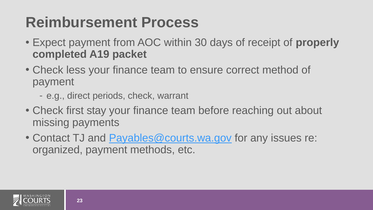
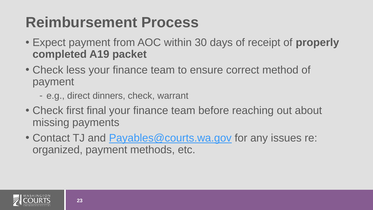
periods: periods -> dinners (109, 96)
stay: stay -> final (96, 111)
